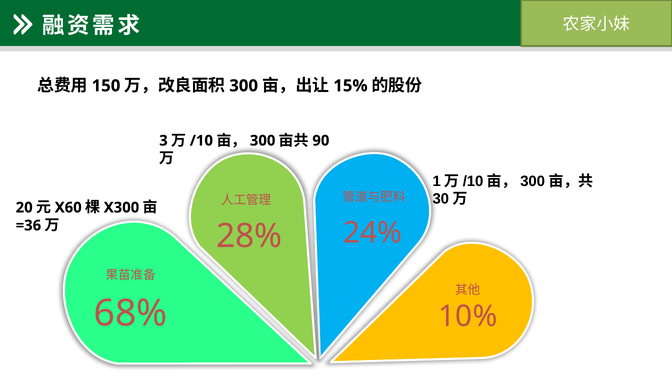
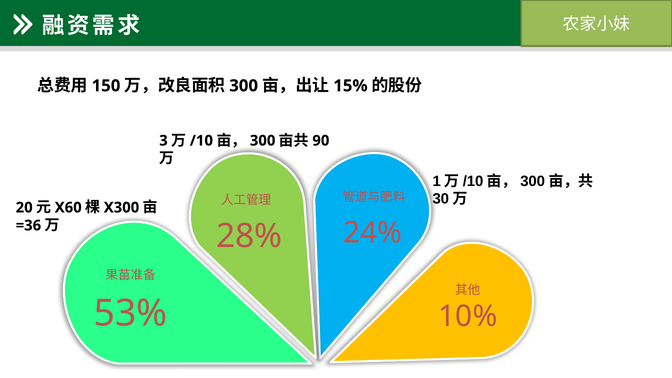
68%: 68% -> 53% (131, 313)
